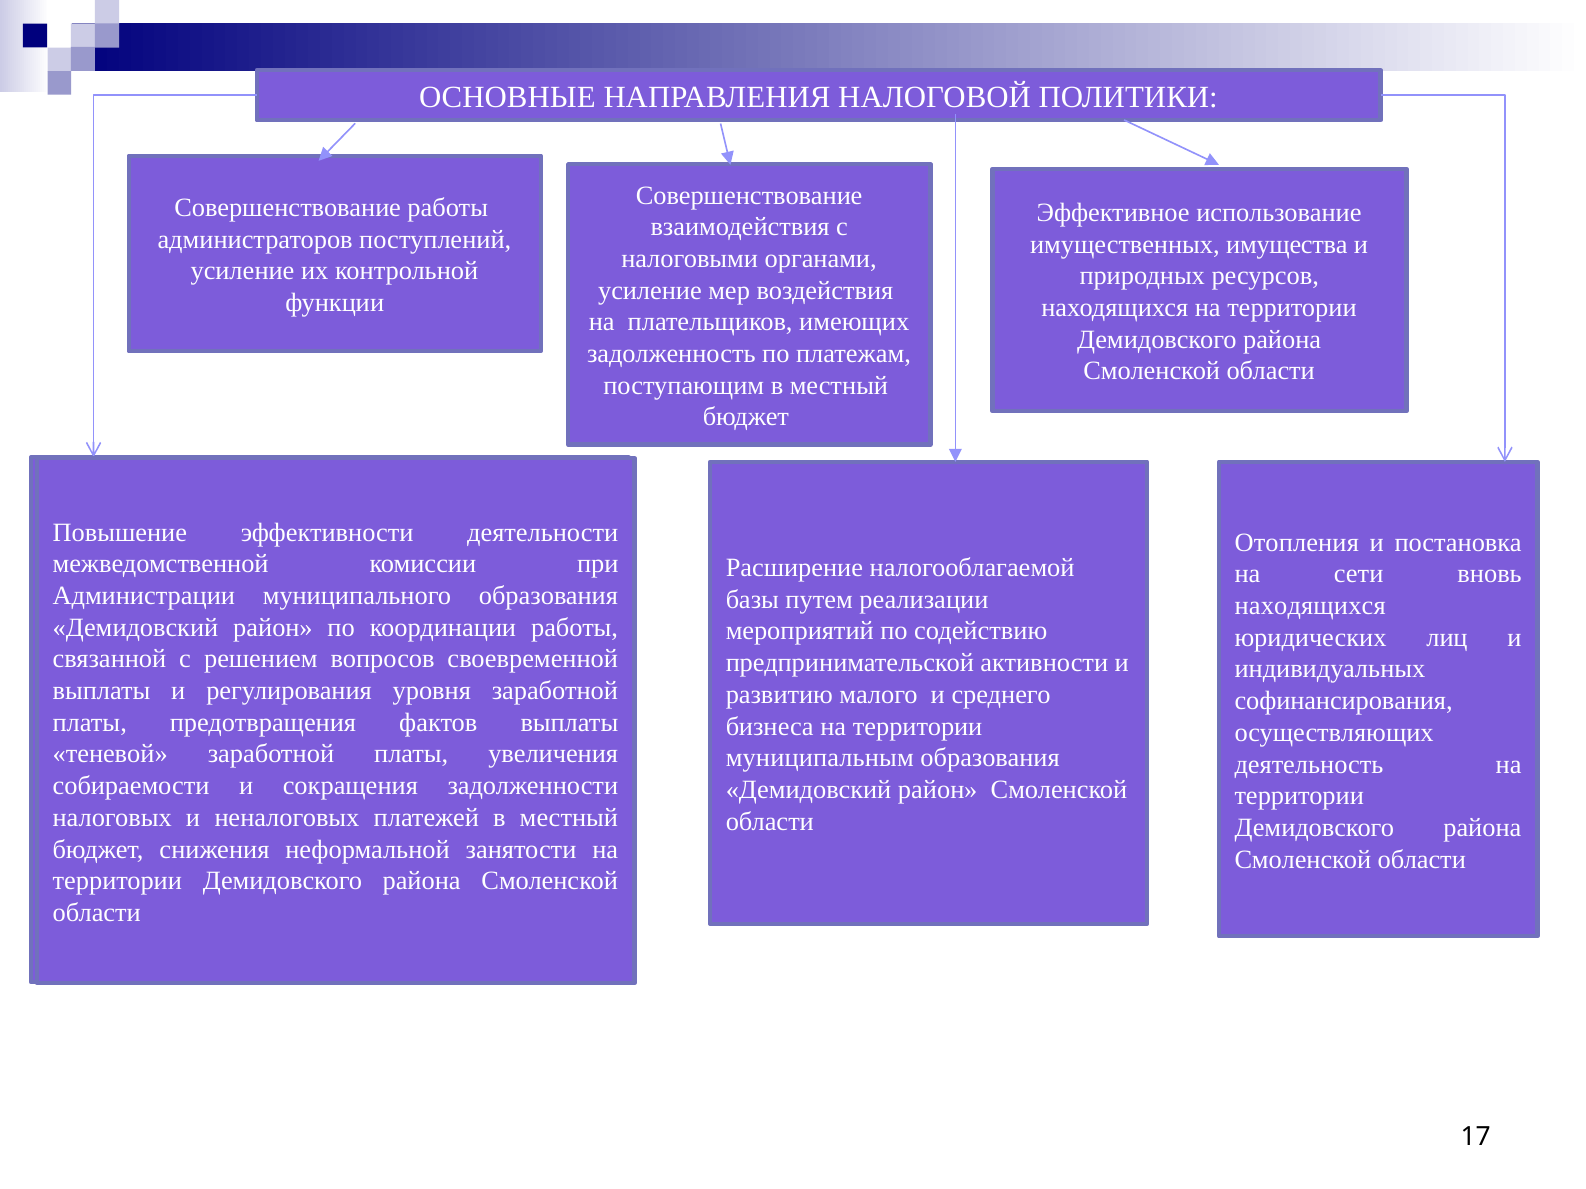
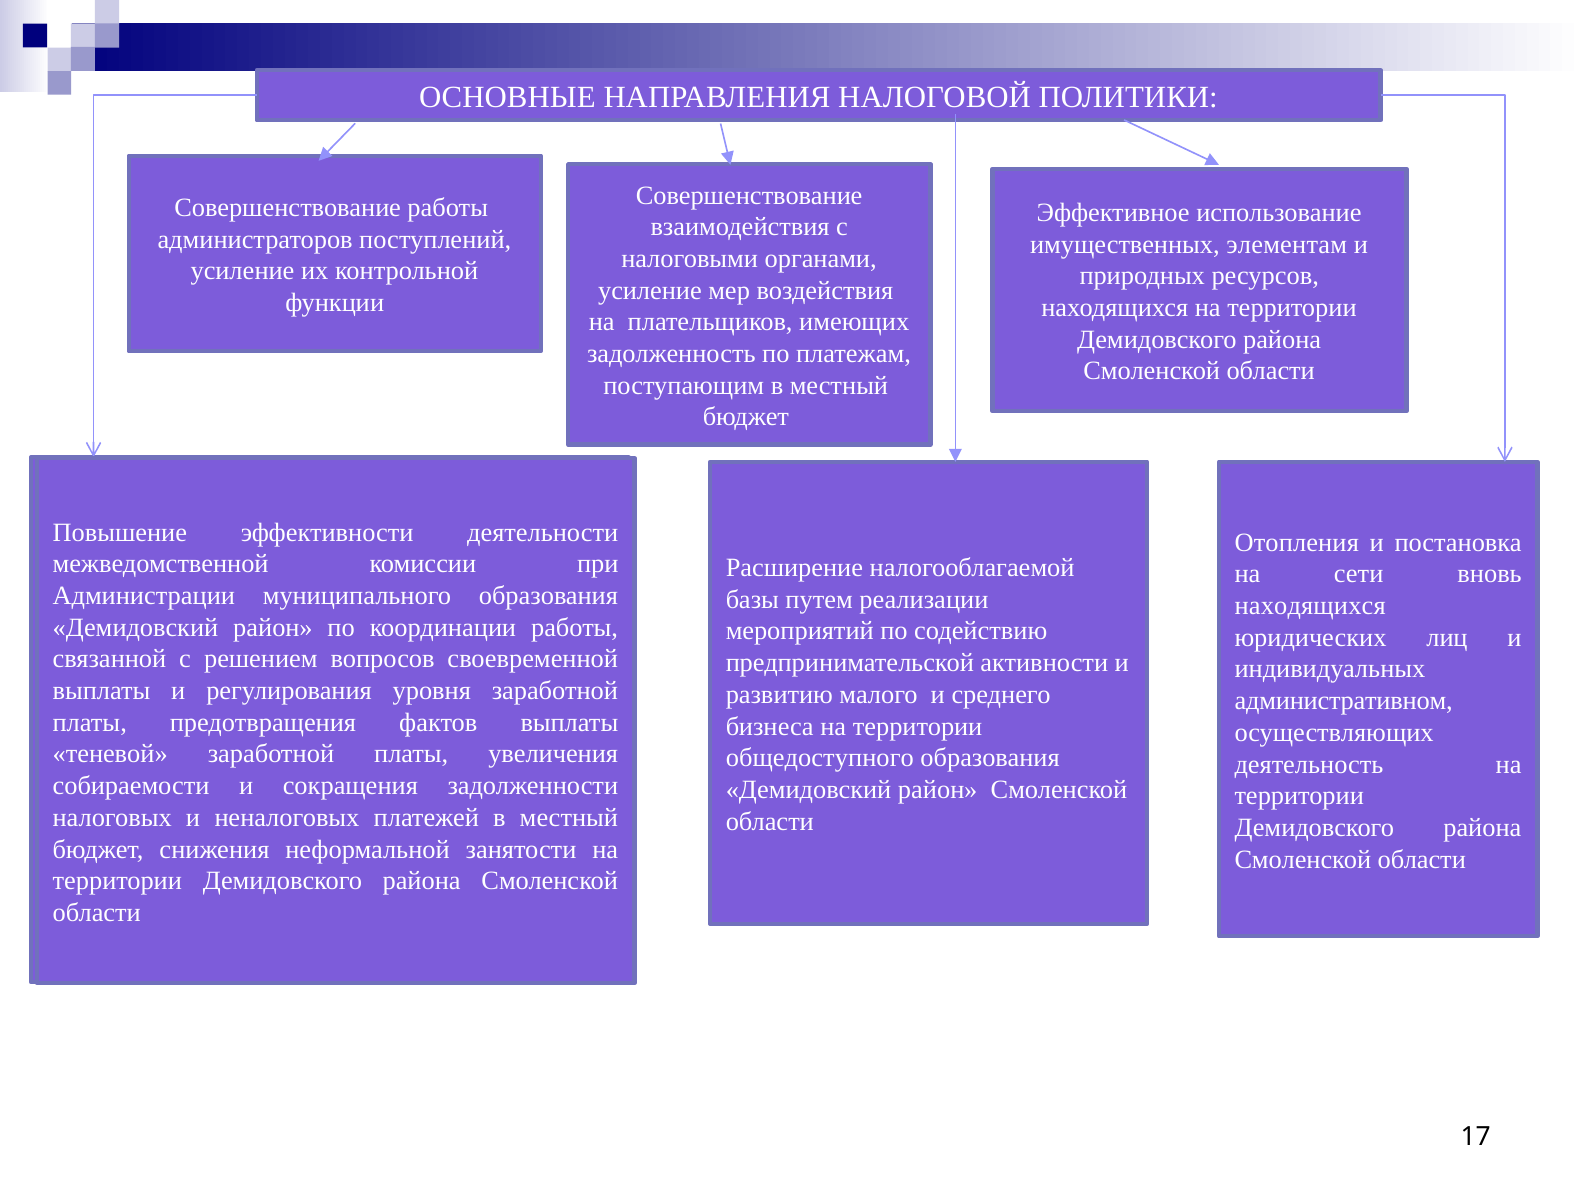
имущества: имущества -> элементам (1287, 244)
софинансирования: софинансирования -> административном (1344, 701)
муниципальным: муниципальным -> общедоступного (820, 758)
